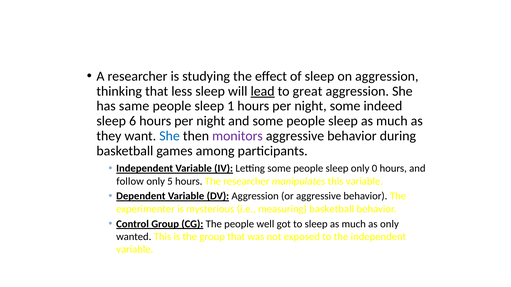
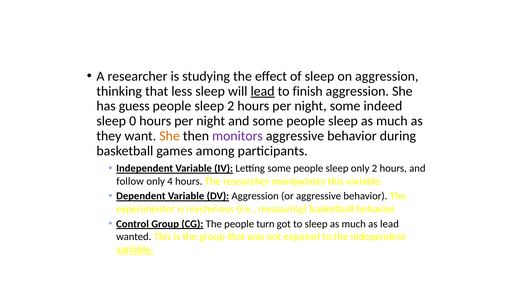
great: great -> finish (308, 91)
same: same -> guess (134, 106)
sleep 1: 1 -> 2 (231, 106)
6: 6 -> 0 (133, 121)
She colour: blue -> orange (170, 136)
only 0: 0 -> 2 (375, 169)
5: 5 -> 4 (170, 182)
well: well -> turn (265, 224)
as only: only -> lead (389, 224)
variable underline: none -> present (135, 250)
